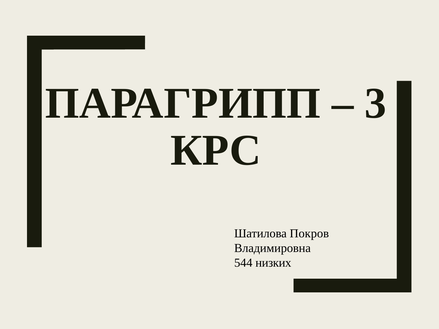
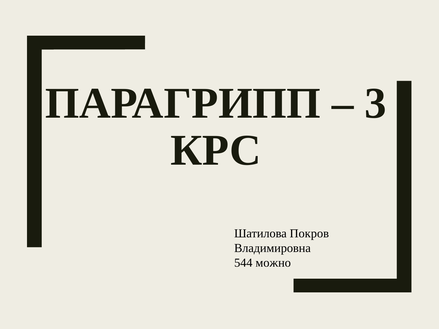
низких: низких -> можно (273, 263)
